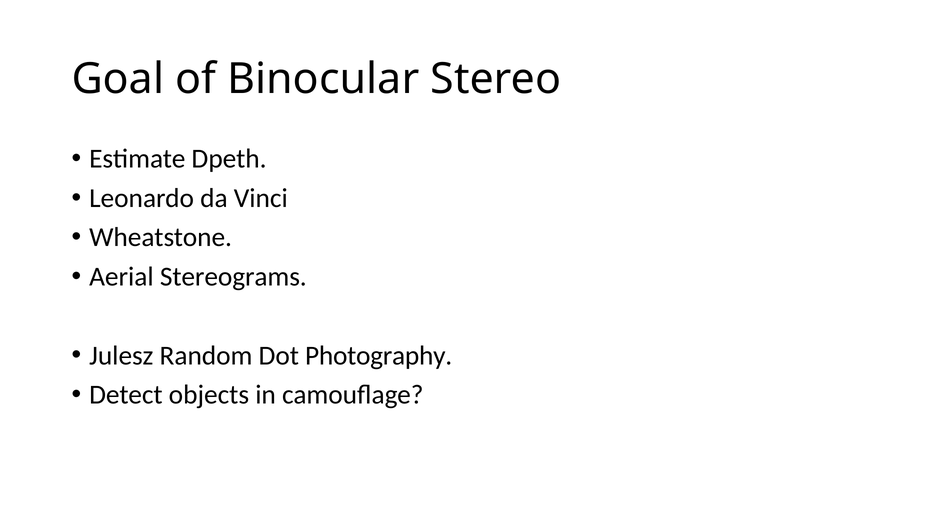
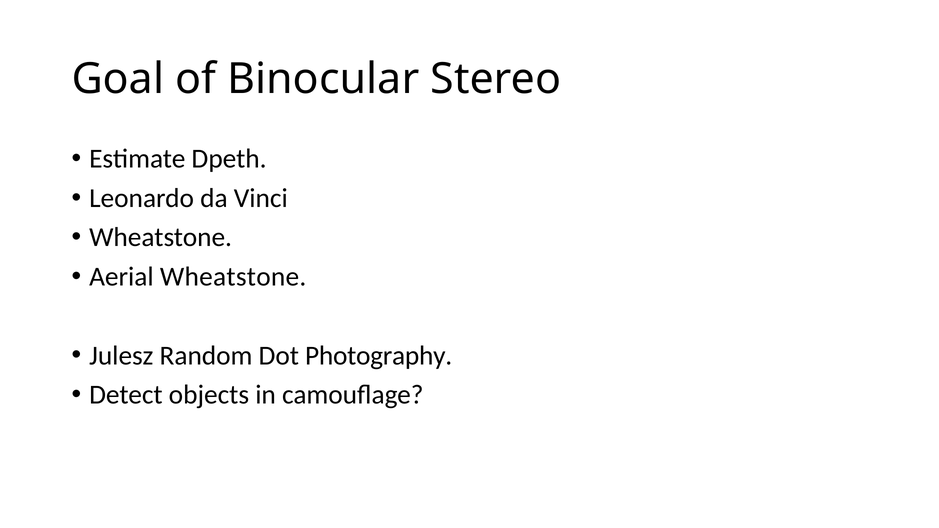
Aerial Stereograms: Stereograms -> Wheatstone (233, 277)
